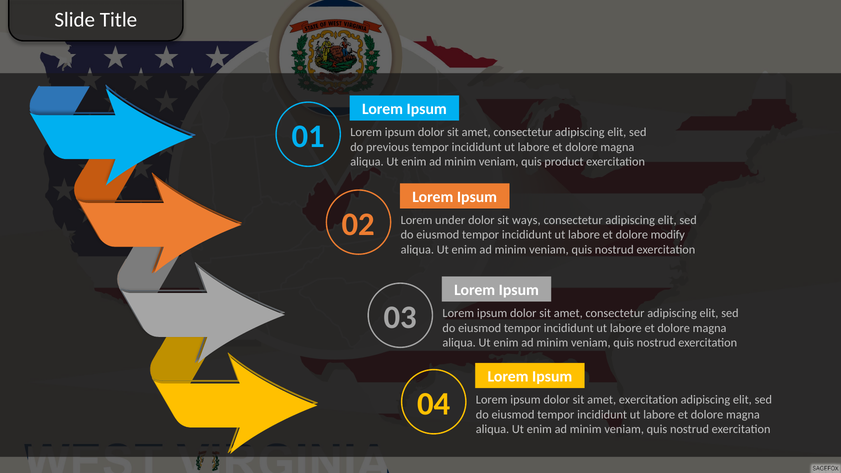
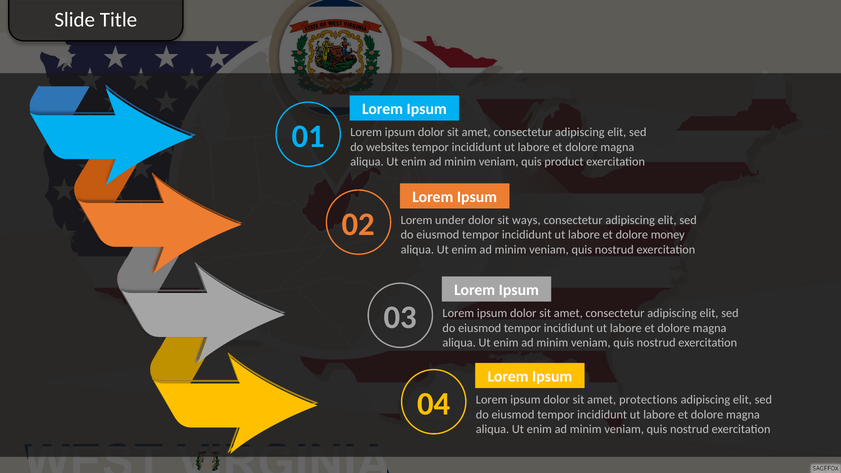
previous: previous -> websites (388, 147)
modify: modify -> money (668, 235)
amet exercitation: exercitation -> protections (648, 400)
